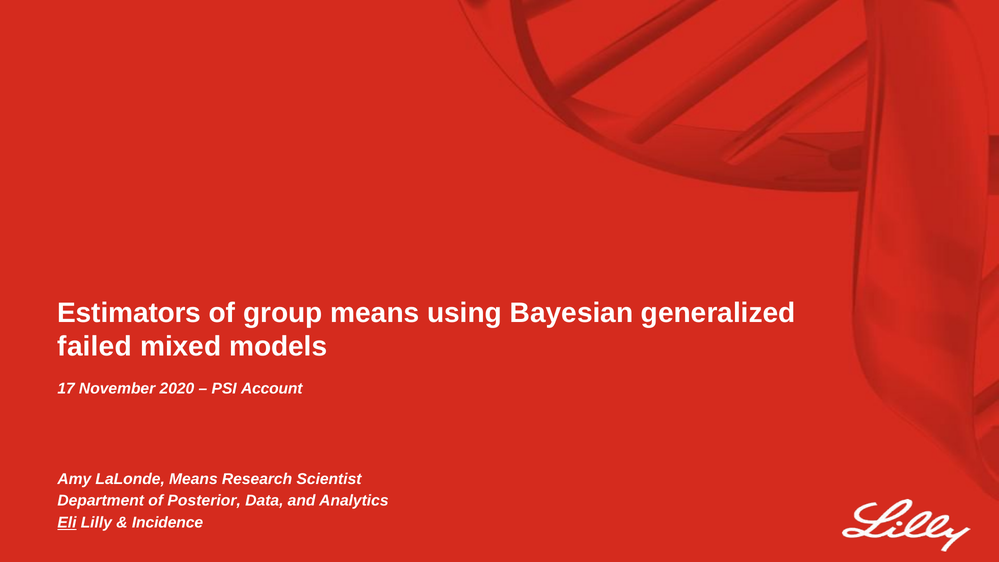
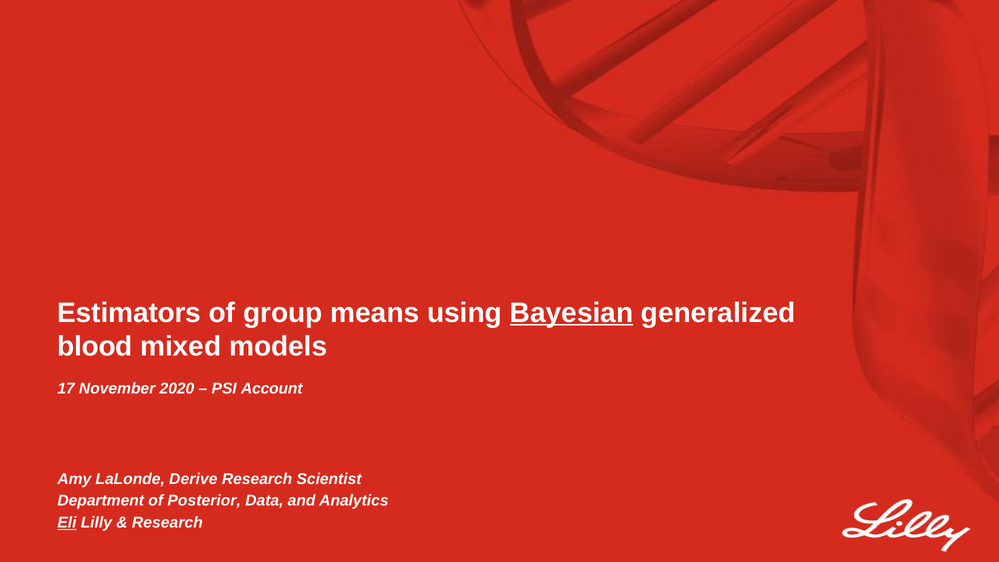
Bayesian underline: none -> present (572, 313)
failed: failed -> blood (95, 346)
LaLonde Means: Means -> Derive (193, 479)
Incidence: Incidence -> Research (167, 523)
